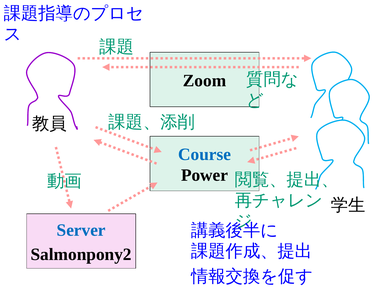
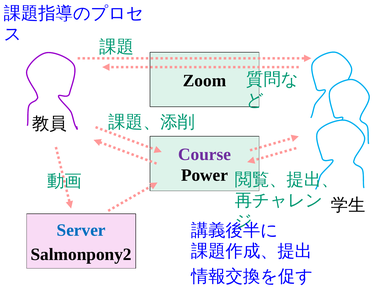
Course colour: blue -> purple (205, 154)
